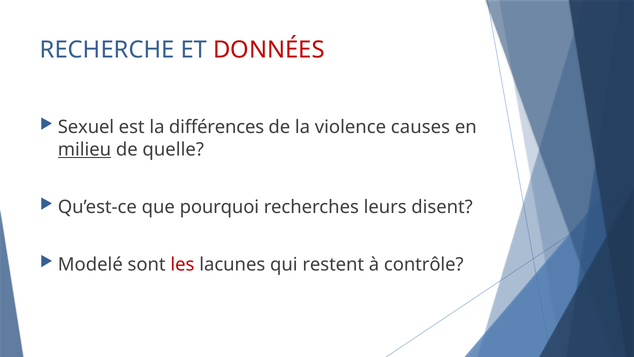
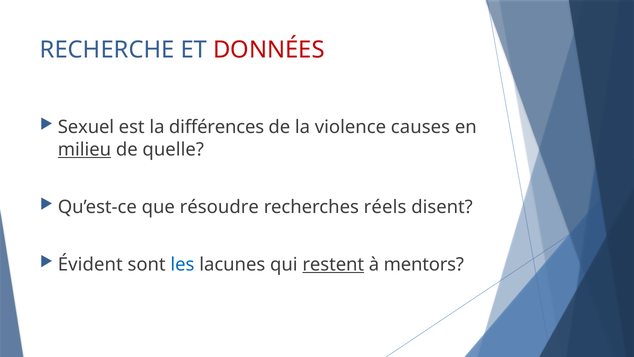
pourquoi: pourquoi -> résoudre (219, 207)
leurs: leurs -> réels (385, 207)
Modelé: Modelé -> Évident (90, 264)
les colour: red -> blue (182, 264)
restent underline: none -> present (333, 264)
contrôle: contrôle -> mentors (424, 264)
